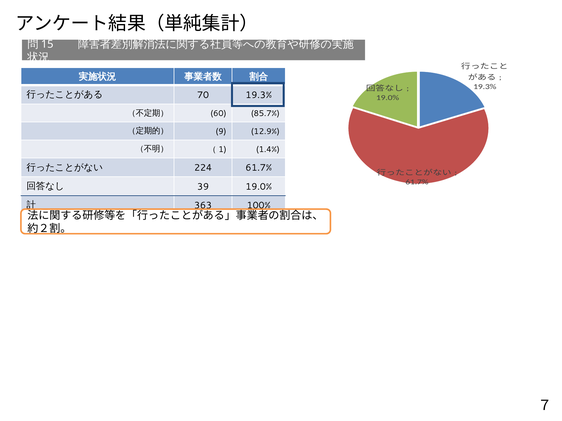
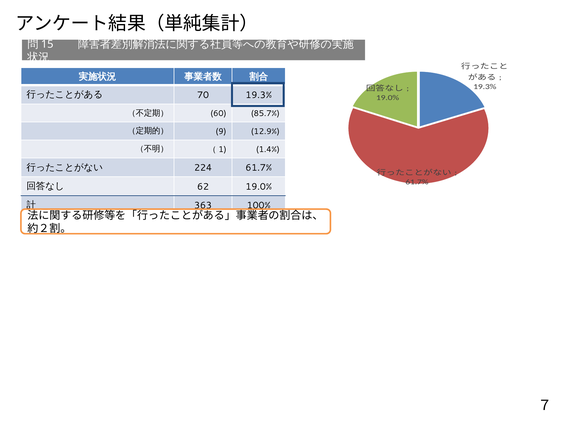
39: 39 -> 62 (203, 187)
